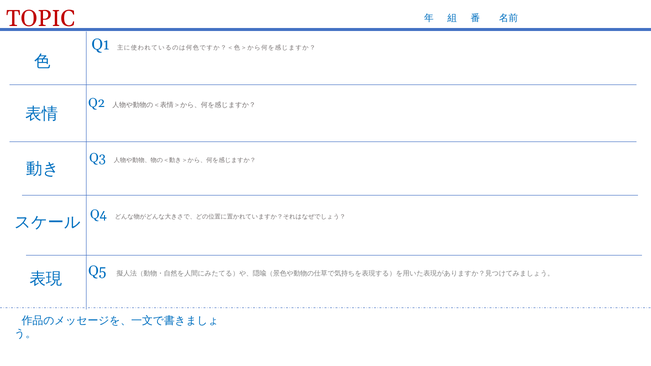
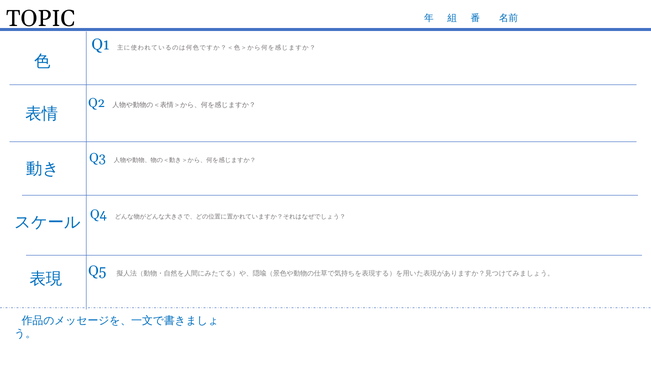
TOPIC colour: red -> black (41, 18)
